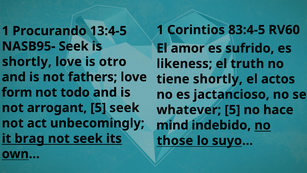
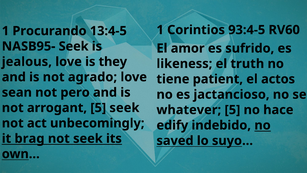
83:4-5: 83:4-5 -> 93:4-5 (247, 30)
shortly: shortly -> jealous (27, 62)
otro: otro -> they (113, 62)
fathers: fathers -> agrado (92, 77)
tiene shortly: shortly -> patient (218, 79)
form: form -> sean (17, 92)
todo: todo -> pero (75, 92)
mind: mind -> edify (172, 125)
those: those -> saved (175, 140)
